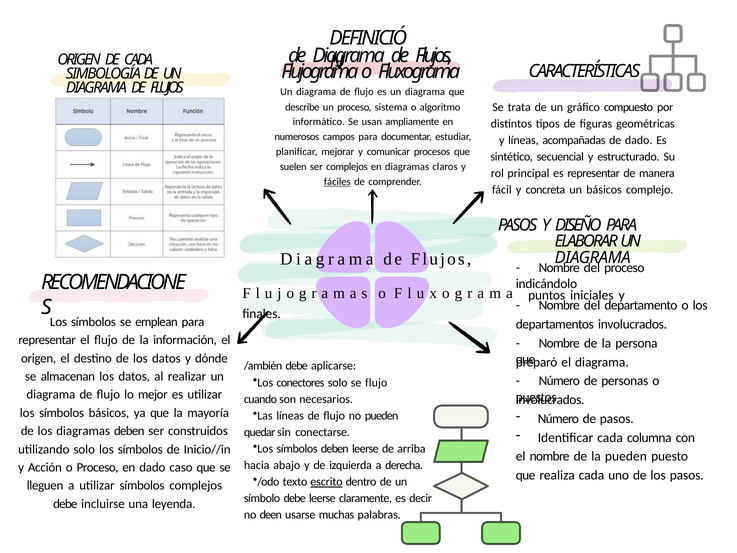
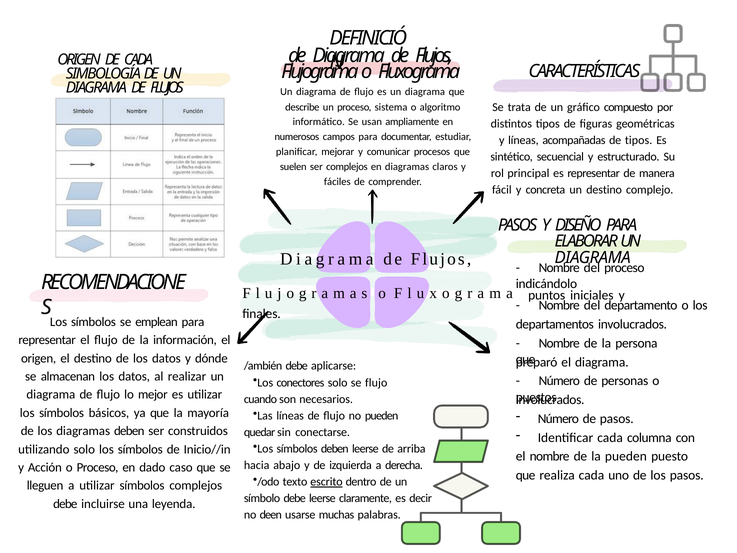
de dado: dado -> tipos (639, 140)
fáciles underline: present -> none (337, 182)
un básicos: básicos -> destino (604, 190)
